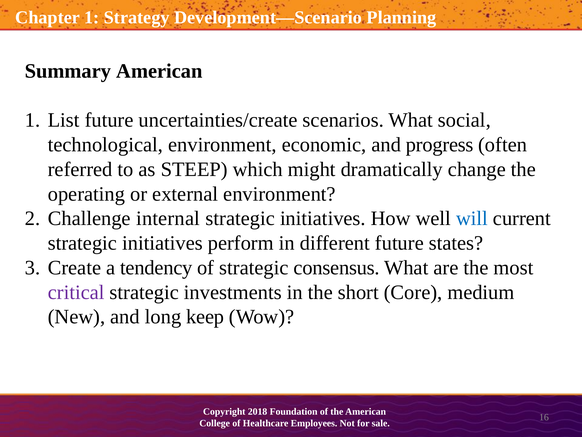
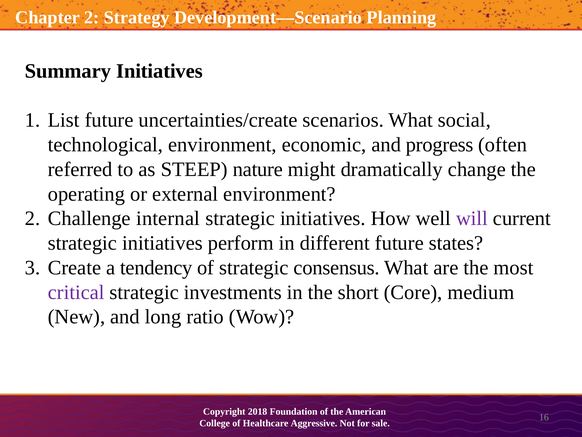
Chapter 1: 1 -> 2 (92, 18)
Summary American: American -> Initiatives (159, 71)
which: which -> nature (258, 169)
will colour: blue -> purple (472, 218)
keep: keep -> ratio (205, 316)
Employees: Employees -> Aggressive (314, 423)
